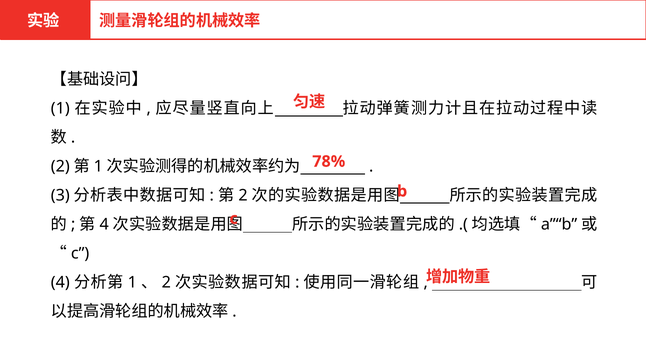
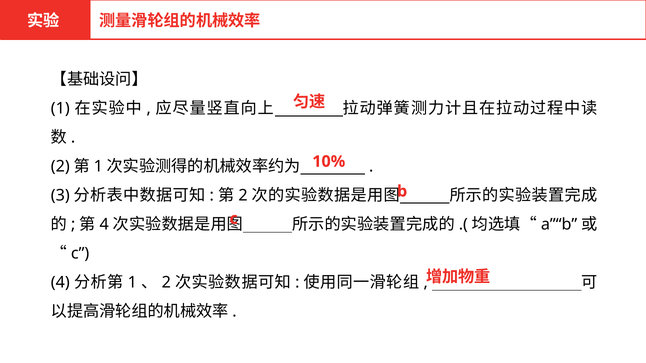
78%: 78% -> 10% (329, 162)
